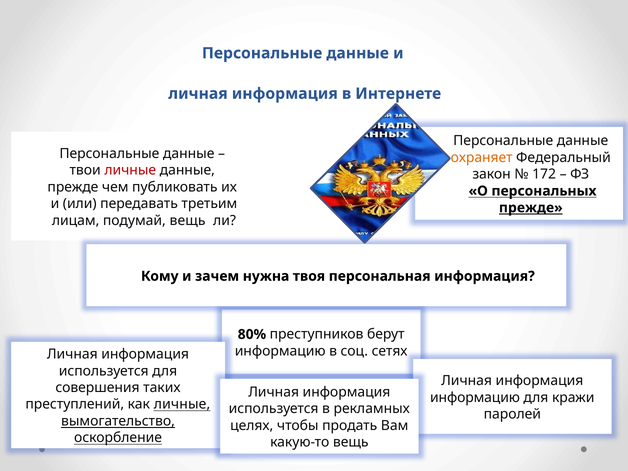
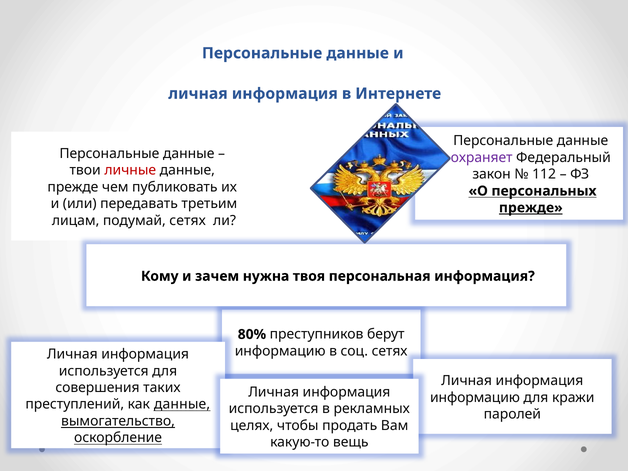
охраняет colour: orange -> purple (482, 158)
172: 172 -> 112 (544, 174)
подумай вещь: вещь -> сетях (188, 220)
как личные: личные -> данные (182, 404)
